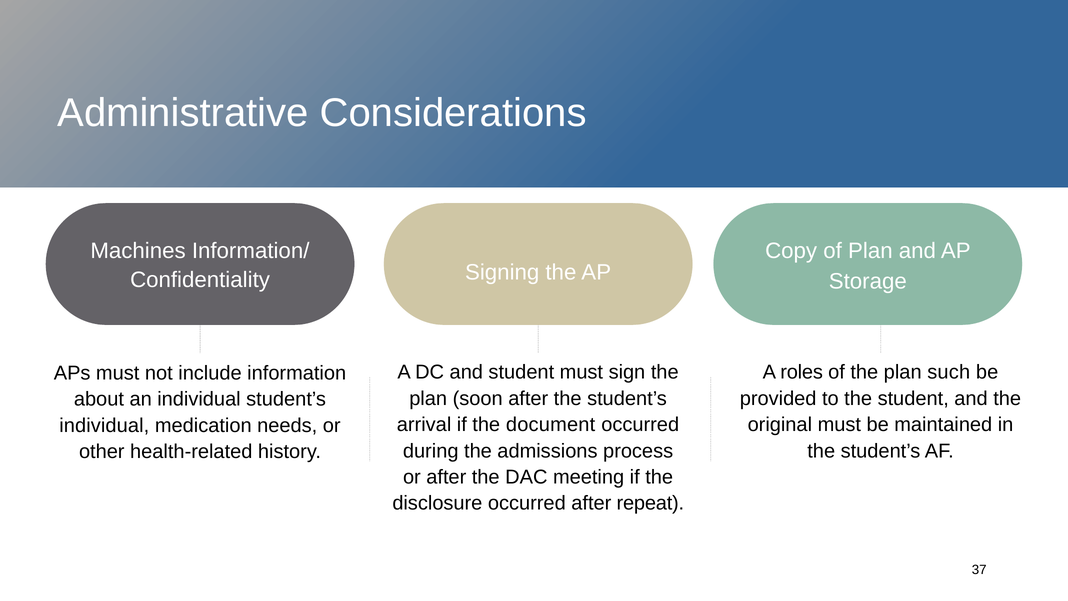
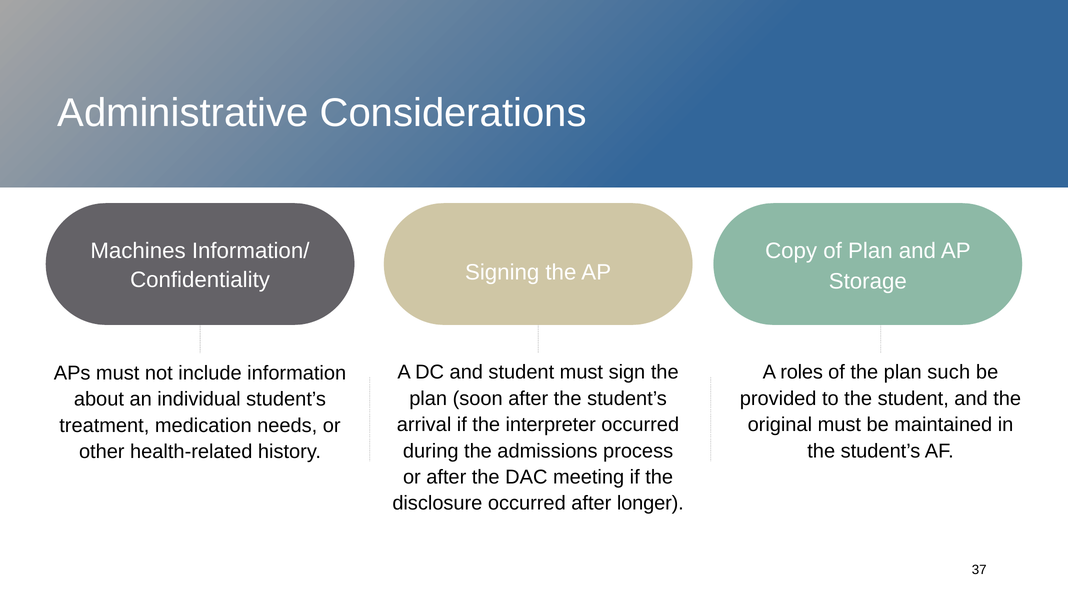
document: document -> interpreter (551, 425)
individual: individual -> treatment (104, 425)
repeat: repeat -> longer (650, 503)
